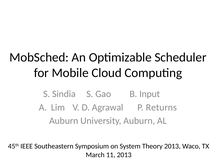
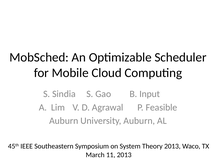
Returns: Returns -> Feasible (161, 107)
